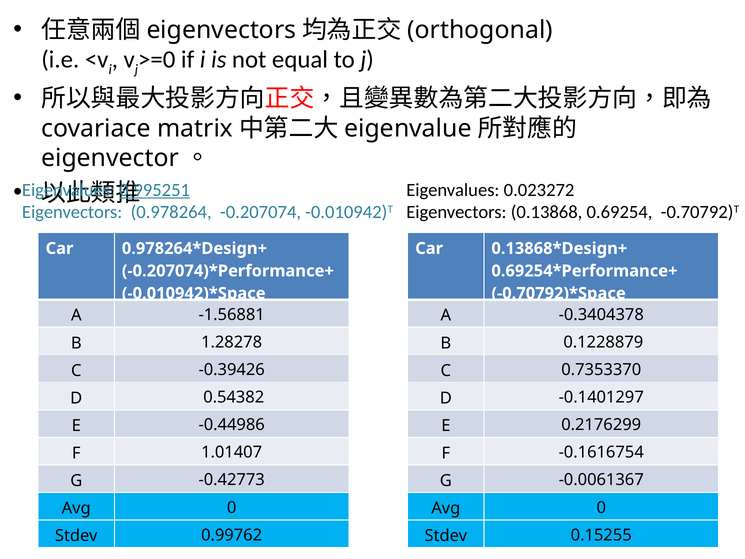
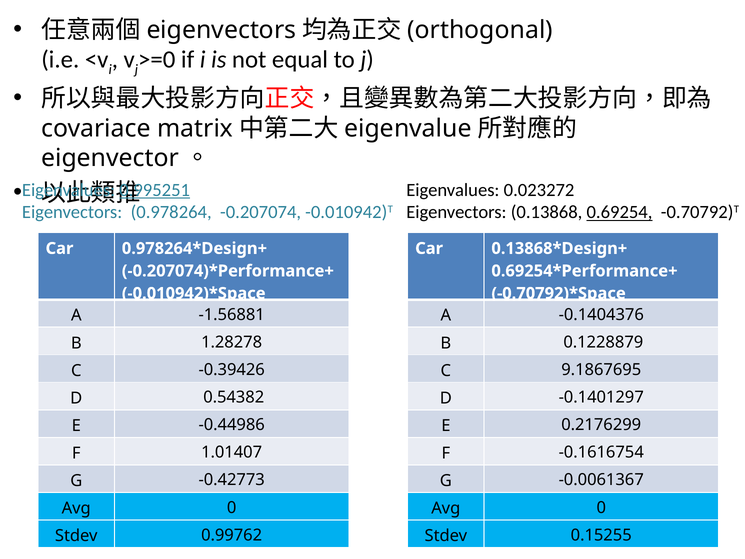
0.69254 underline: none -> present (619, 212)
-0.3404378: -0.3404378 -> -0.1404376 (601, 315)
0.7353370: 0.7353370 -> 9.1867695 (601, 370)
